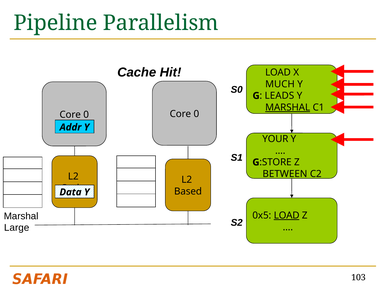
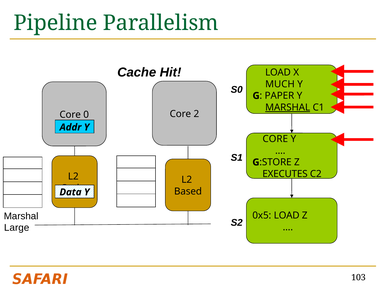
LEADS: LEADS -> PAPER (279, 96)
0: 0 -> 2 (196, 114)
YOUR: YOUR -> CORE (275, 139)
BETWEEN: BETWEEN -> EXECUTES (285, 174)
LOAD underline: present -> none (287, 215)
